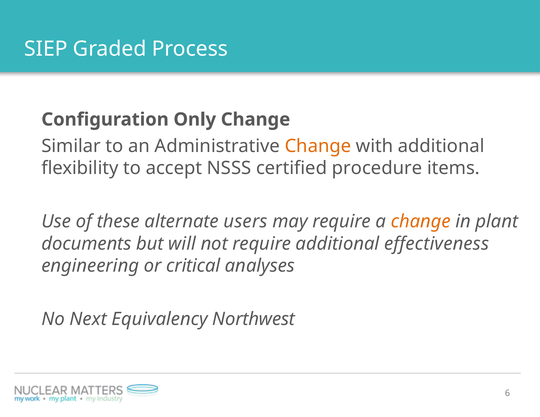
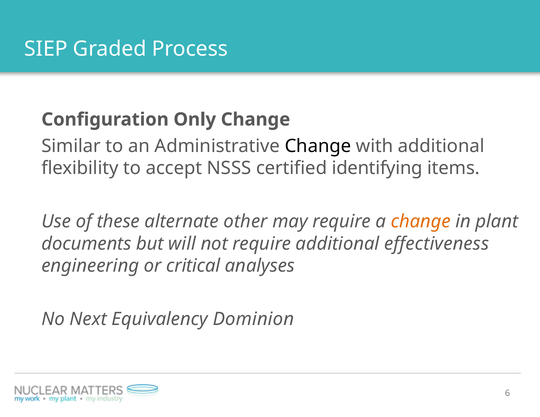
Change colour: orange -> black (318, 146)
procedure: procedure -> identifying (377, 168)
users: users -> other (246, 222)
Northwest: Northwest -> Dominion (253, 319)
